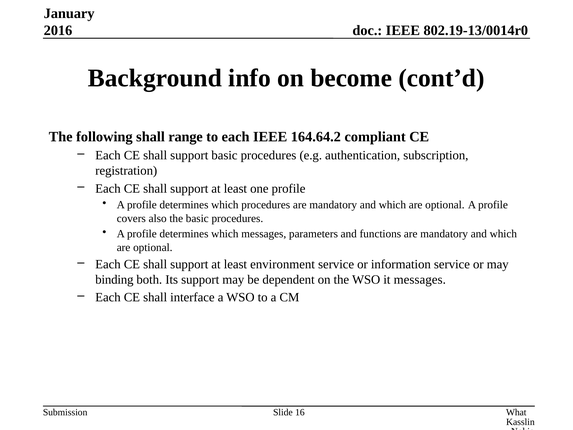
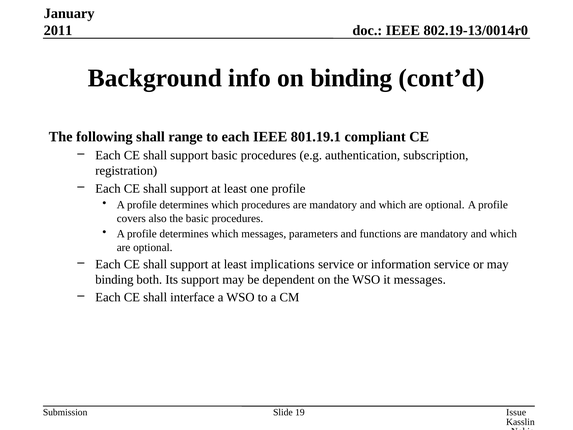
2016: 2016 -> 2011 (58, 31)
on become: become -> binding (351, 78)
164.64.2: 164.64.2 -> 801.19.1 (316, 137)
environment: environment -> implications (283, 264)
What: What -> Issue (516, 412)
16: 16 -> 19 (300, 412)
